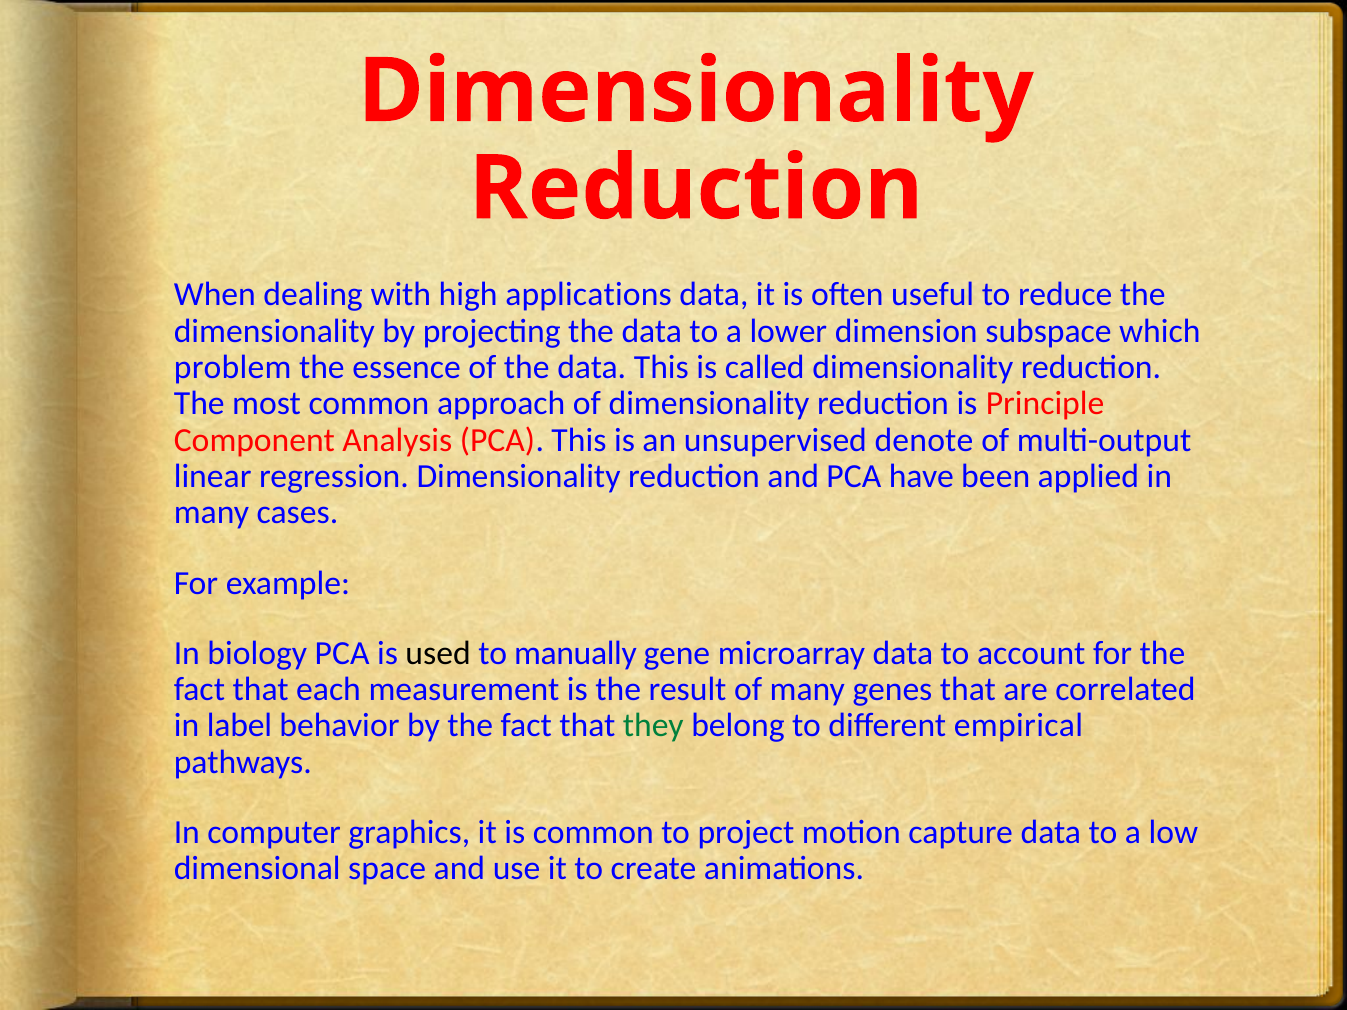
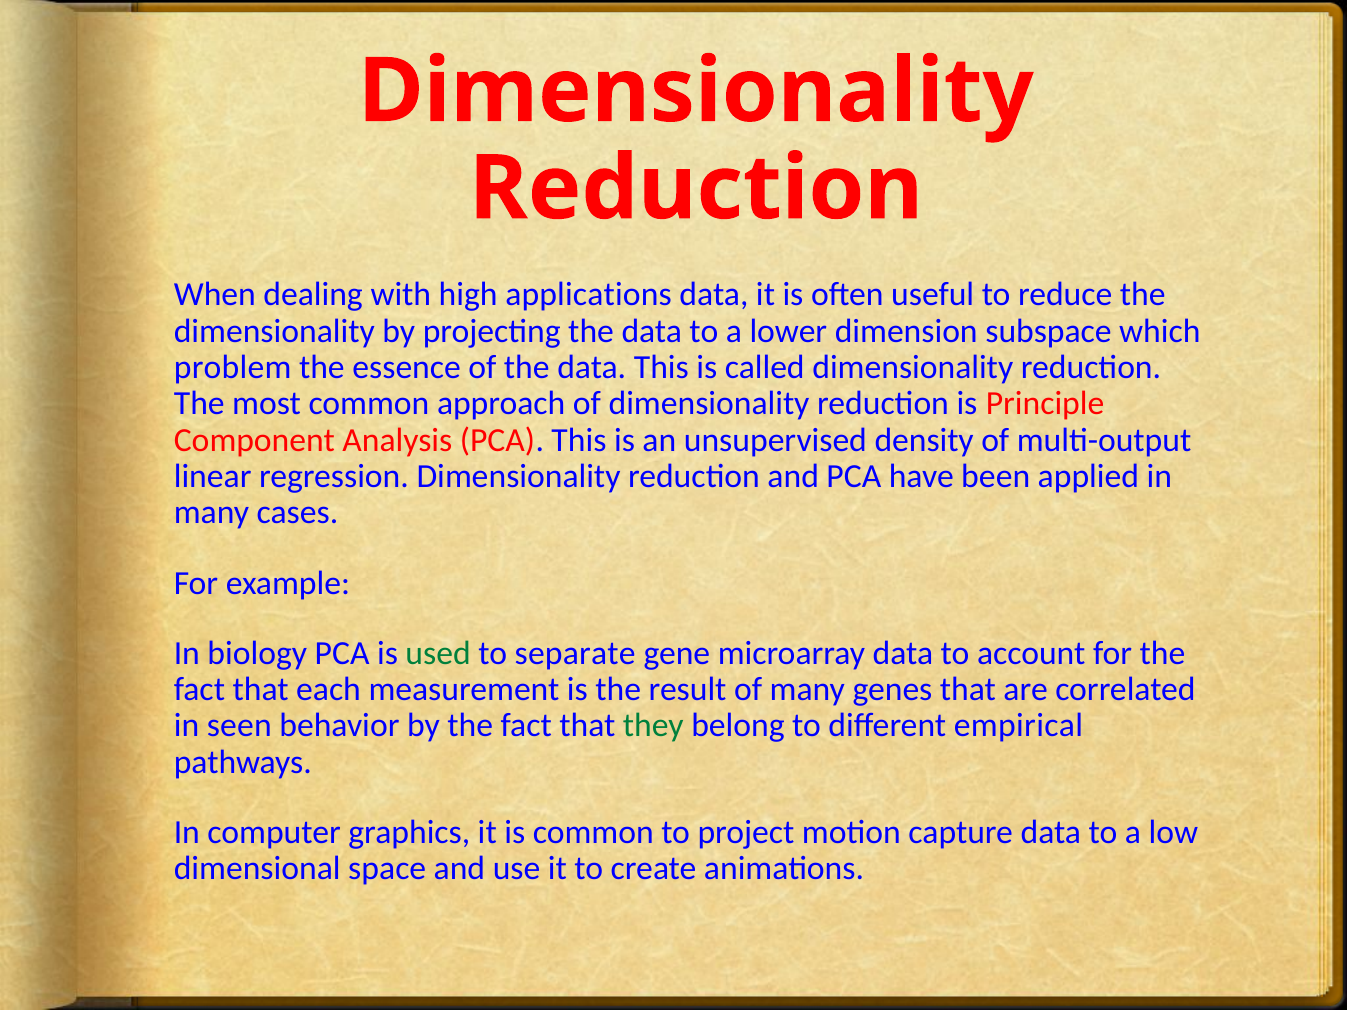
denote: denote -> density (924, 440)
used colour: black -> green (438, 653)
manually: manually -> separate (575, 653)
label: label -> seen (239, 726)
